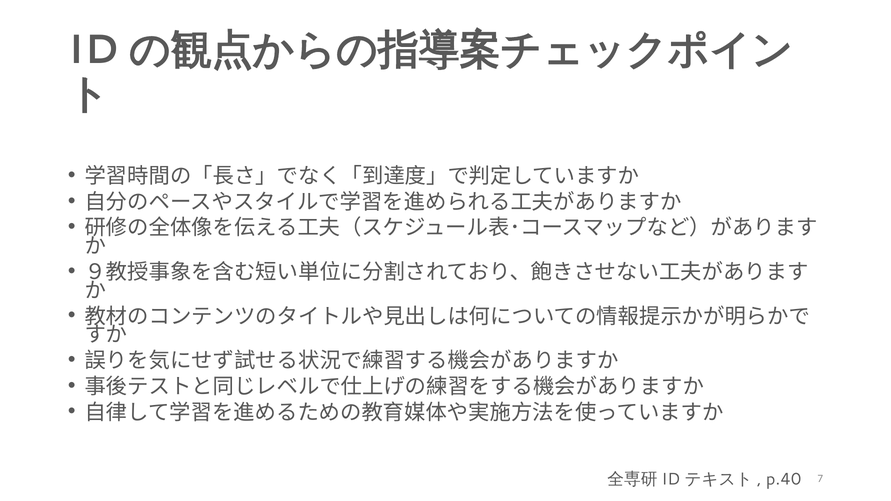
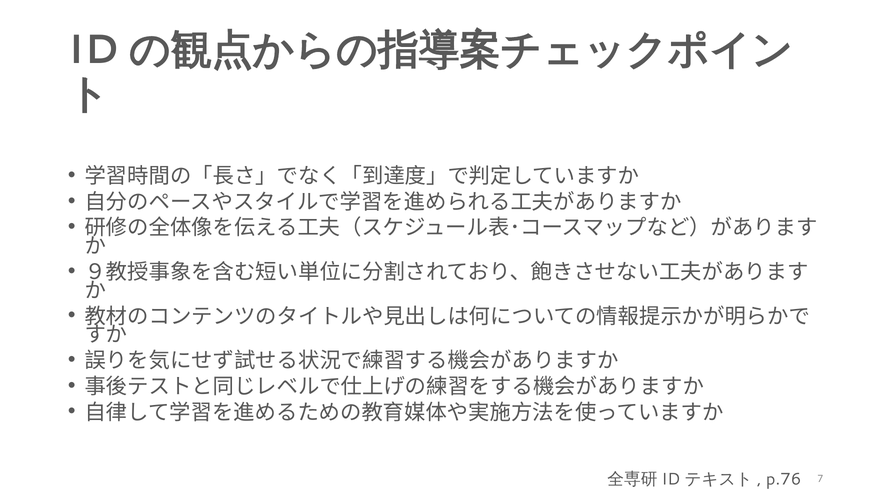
p.40: p.40 -> p.76 (784, 479)
